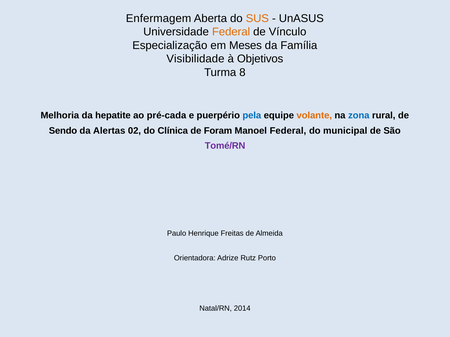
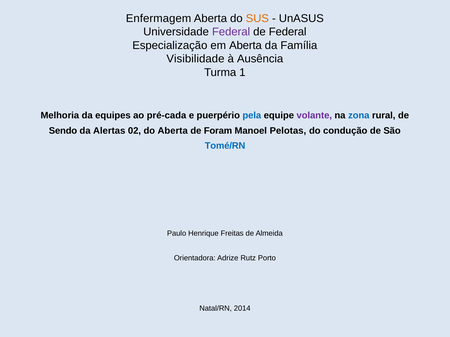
Federal colour: orange -> purple (231, 32)
de Vínculo: Vínculo -> Federal (288, 32)
em Meses: Meses -> Aberta (245, 45)
Objetivos: Objetivos -> Ausência (260, 59)
8: 8 -> 1 (242, 72)
hepatite: hepatite -> equipes (113, 116)
volante colour: orange -> purple (314, 116)
do Clínica: Clínica -> Aberta (173, 131)
Manoel Federal: Federal -> Pelotas (288, 131)
municipal: municipal -> condução (345, 131)
Tomé/RN colour: purple -> blue (225, 146)
